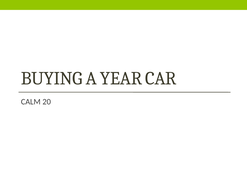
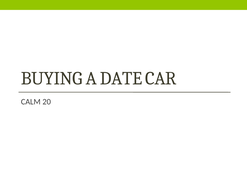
YEAR: YEAR -> DATE (121, 78)
